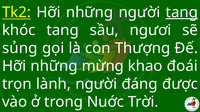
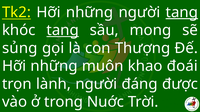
tang underline: none -> present (63, 30)
ngươi: ngươi -> mong (150, 30)
mừng: mừng -> muôn (103, 66)
